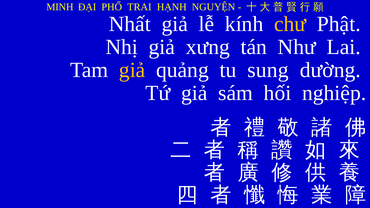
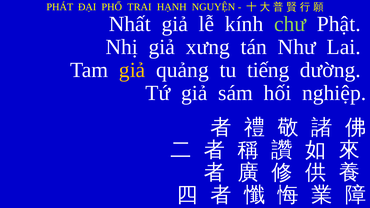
MINH: MINH -> PHÁT (60, 7)
chư colour: yellow -> light green (290, 24)
sung: sung -> tiếng (268, 70)
